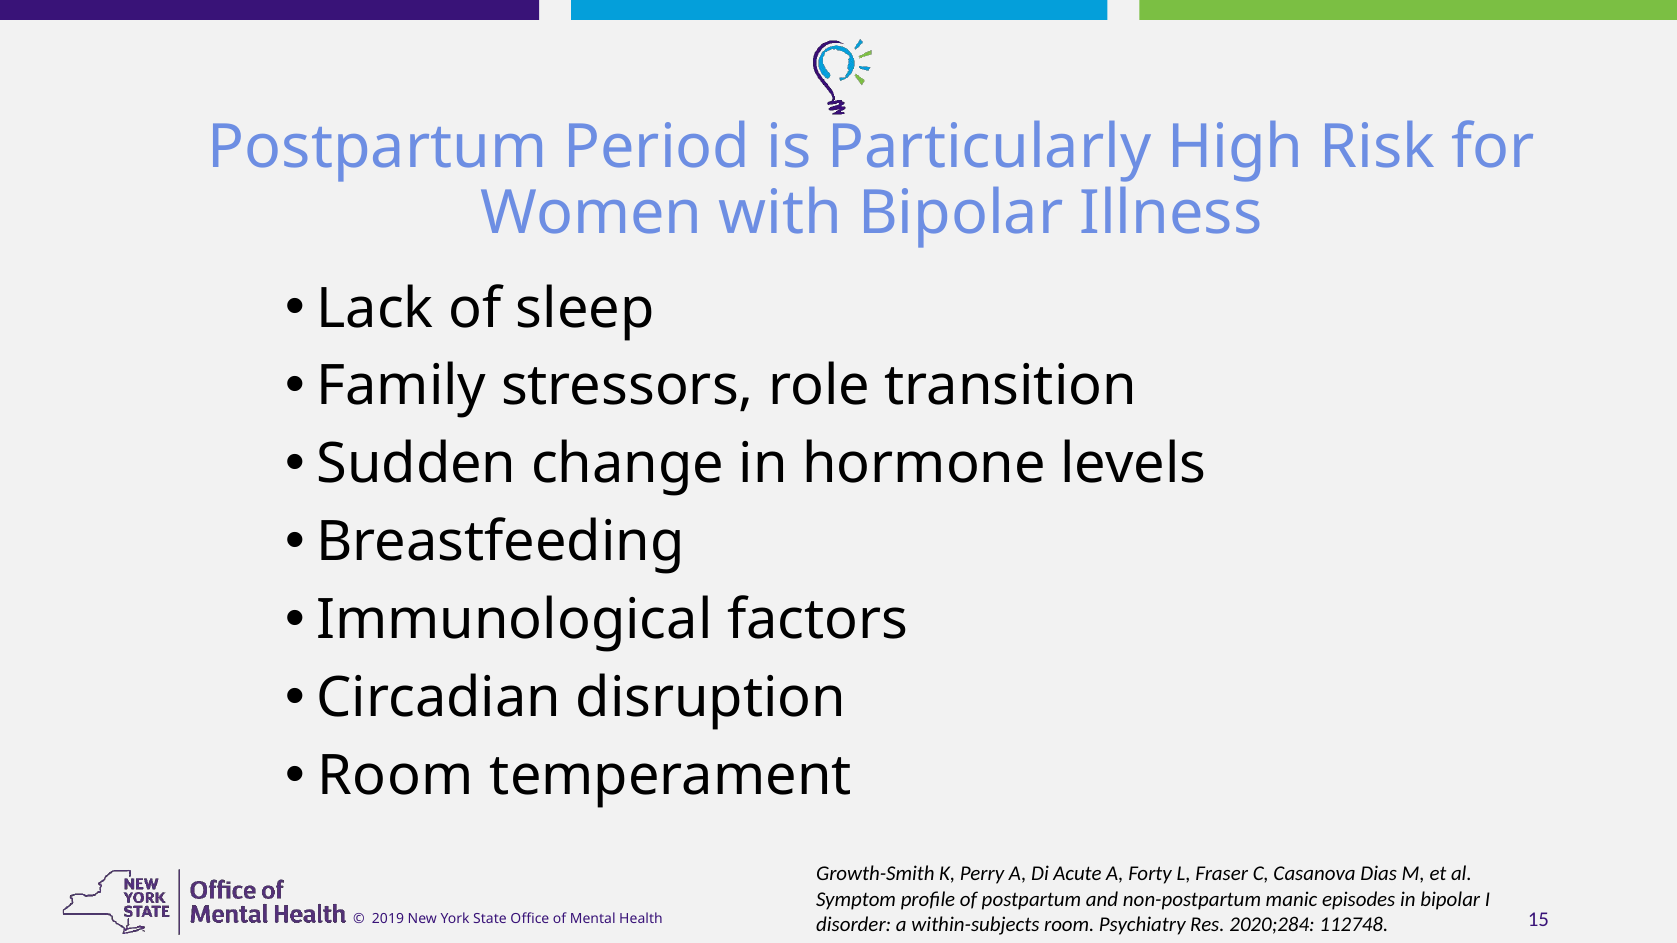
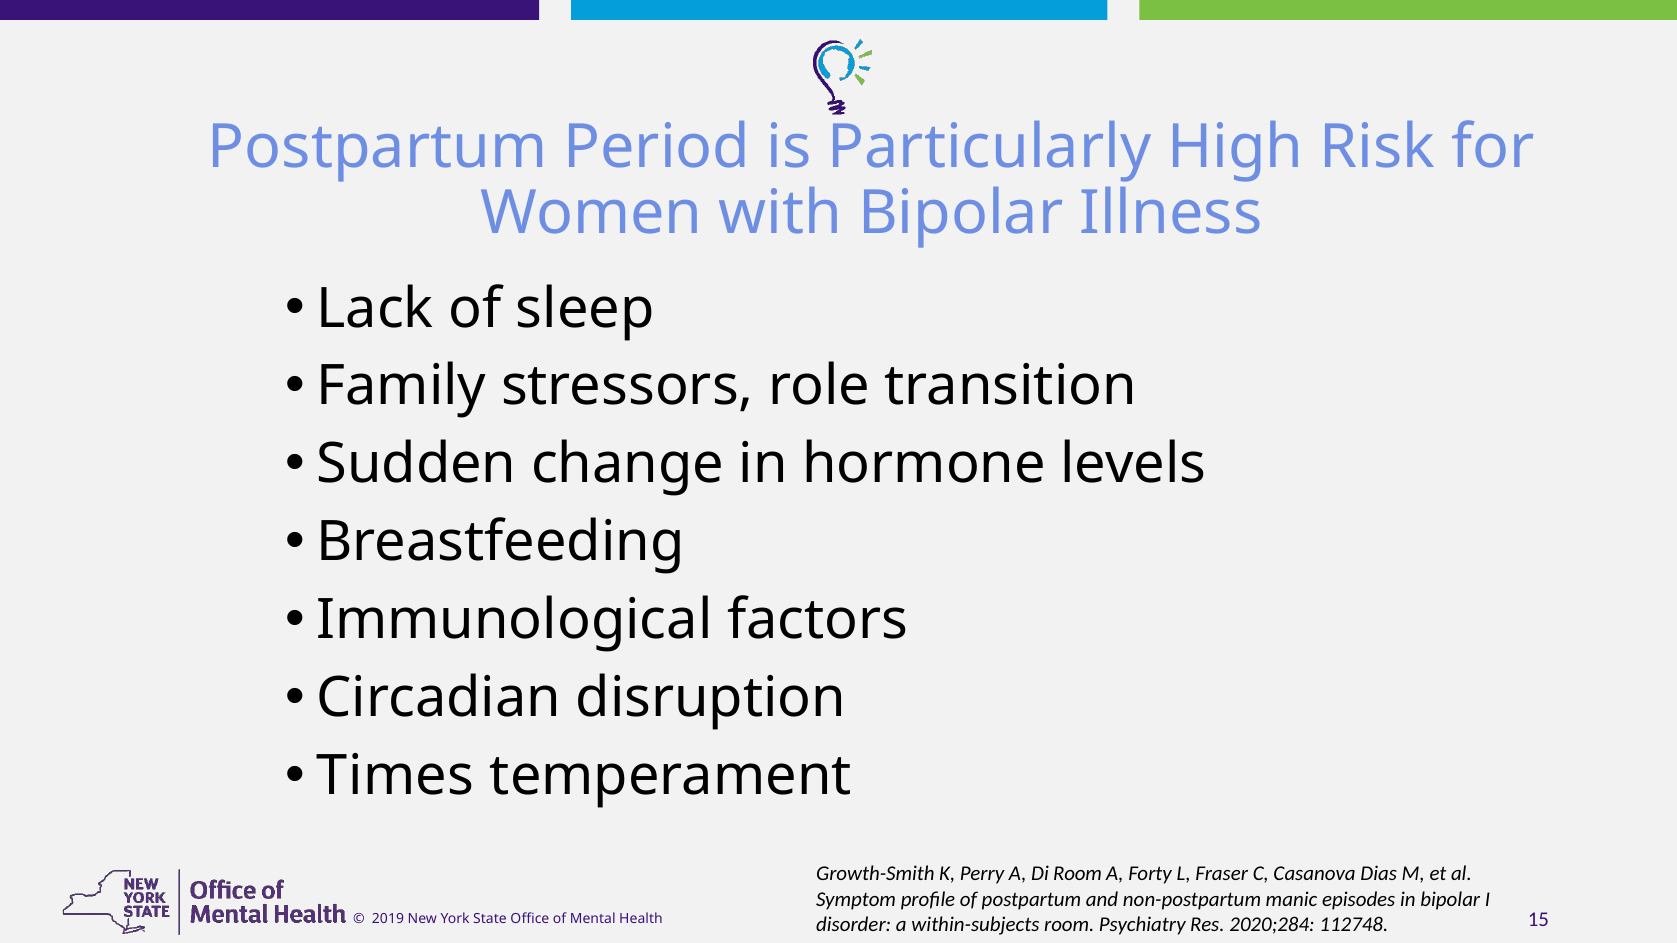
Room: Room -> Times (396, 776)
Di Acute: Acute -> Room (1078, 874)
